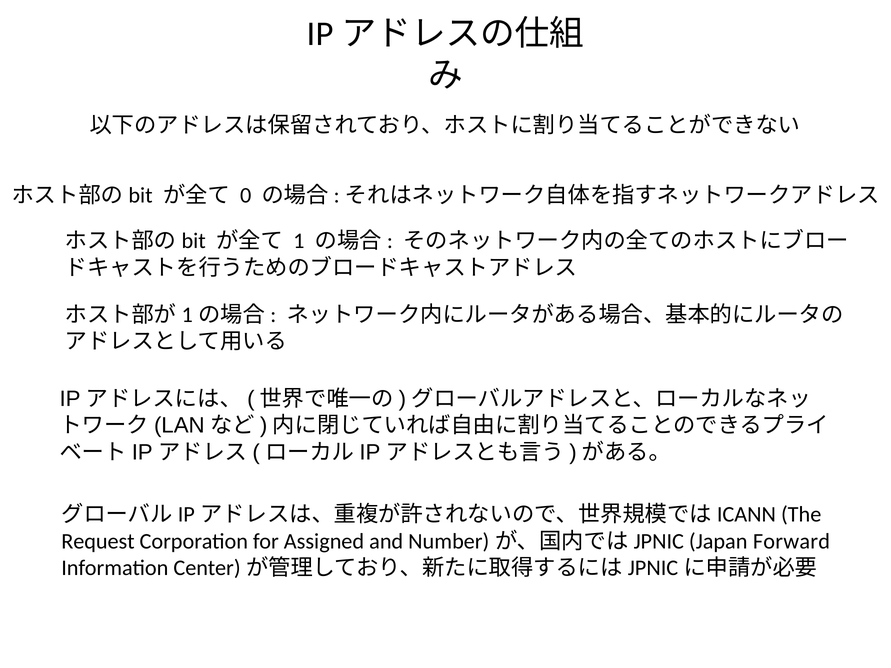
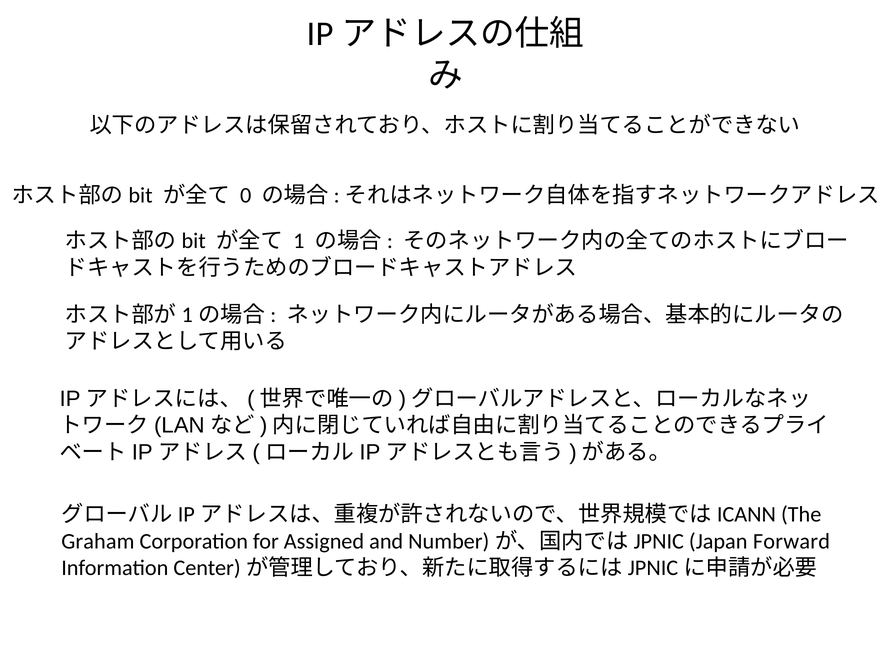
Request: Request -> Graham (98, 542)
